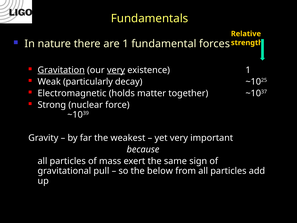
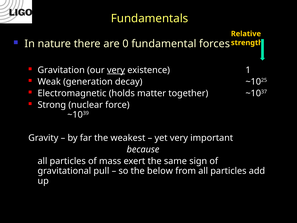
are 1: 1 -> 0 (126, 44)
Gravitation underline: present -> none (61, 70)
particularly: particularly -> generation (88, 82)
